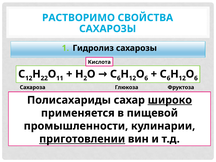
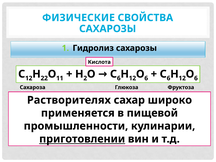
РАСТВОРИМО: РАСТВОРИМО -> ФИЗИЧЕСКИЕ (78, 18)
Полисахариды: Полисахариды -> Растворителях (69, 100)
широко underline: present -> none (170, 100)
